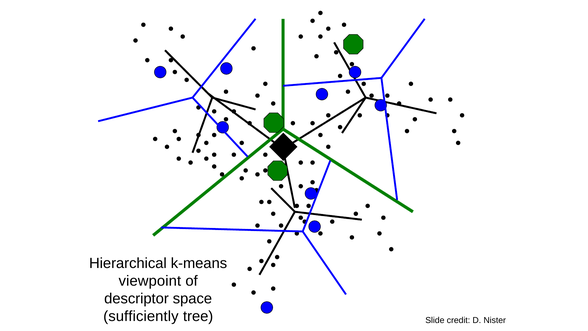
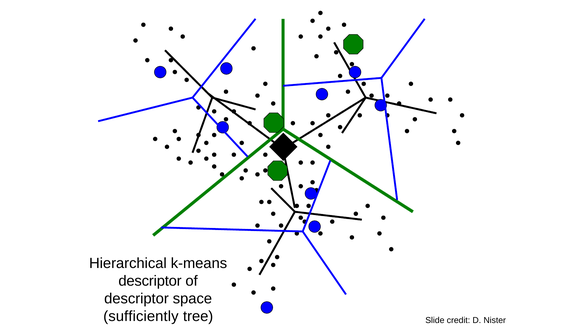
viewpoint: viewpoint -> descriptor (150, 281)
